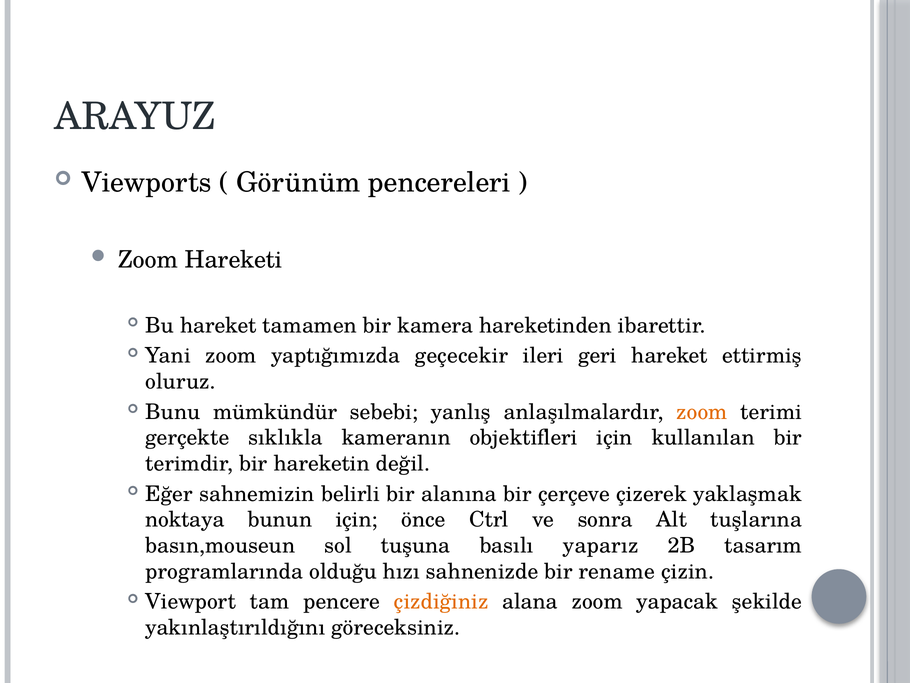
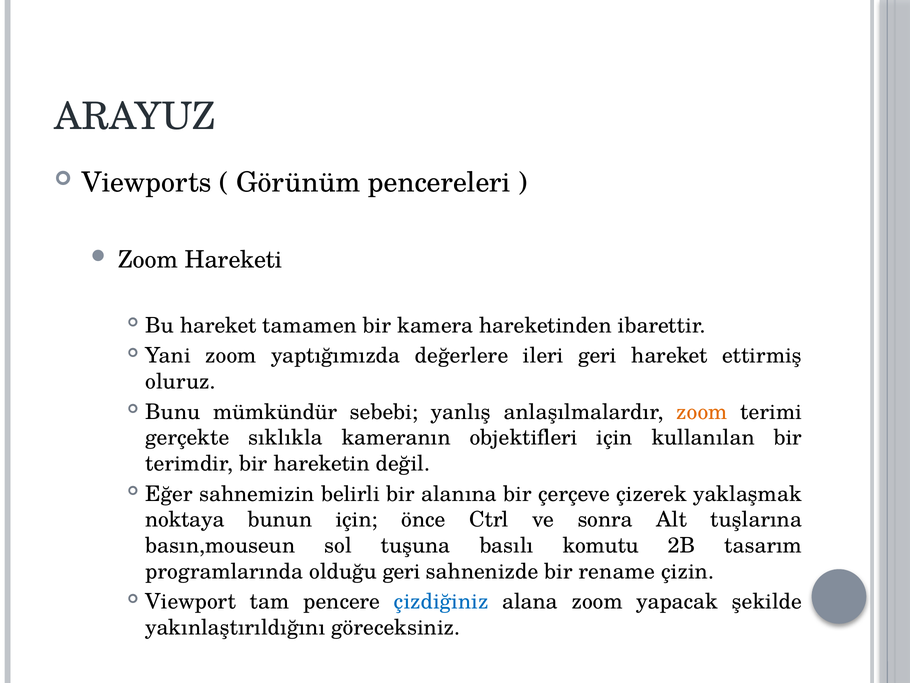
geçecekir: geçecekir -> değerlere (462, 356)
yaparız: yaparız -> komutu (601, 545)
olduğu hızı: hızı -> geri (402, 571)
çizdiğiniz colour: orange -> blue (441, 601)
